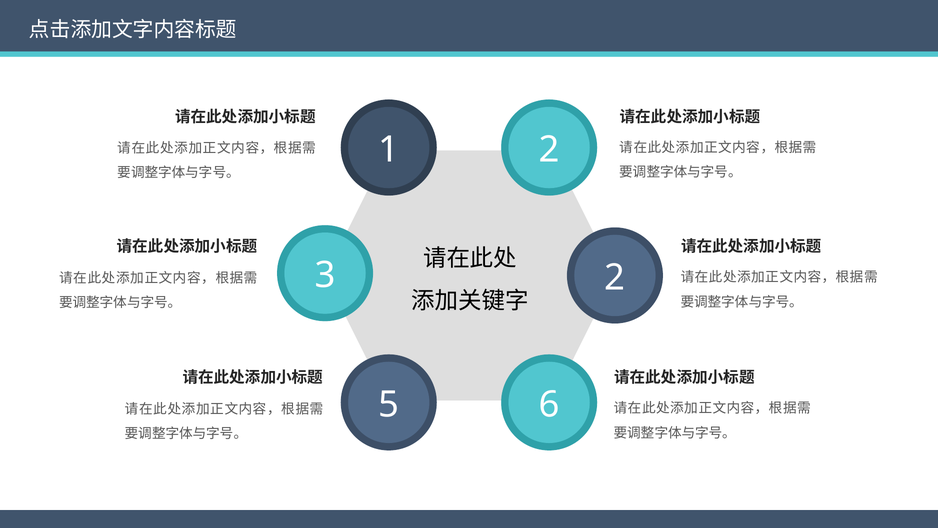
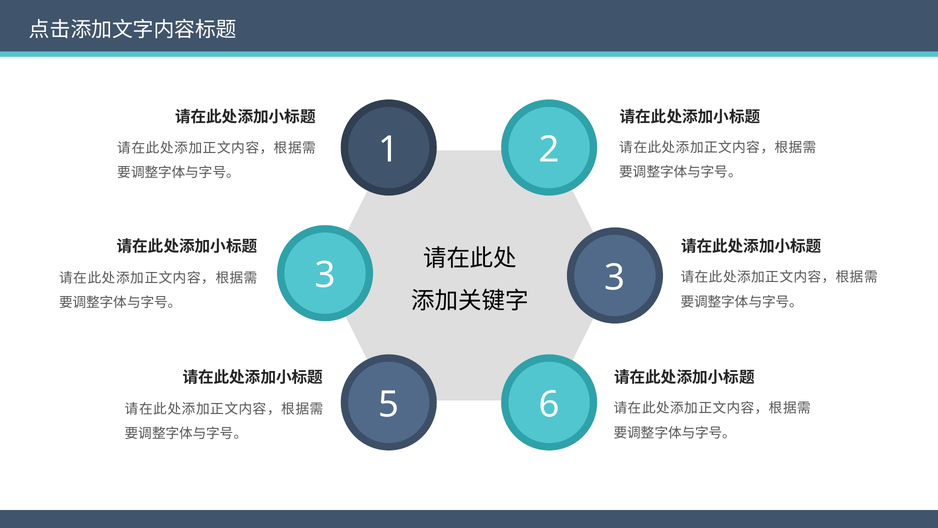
3 2: 2 -> 3 (615, 277)
